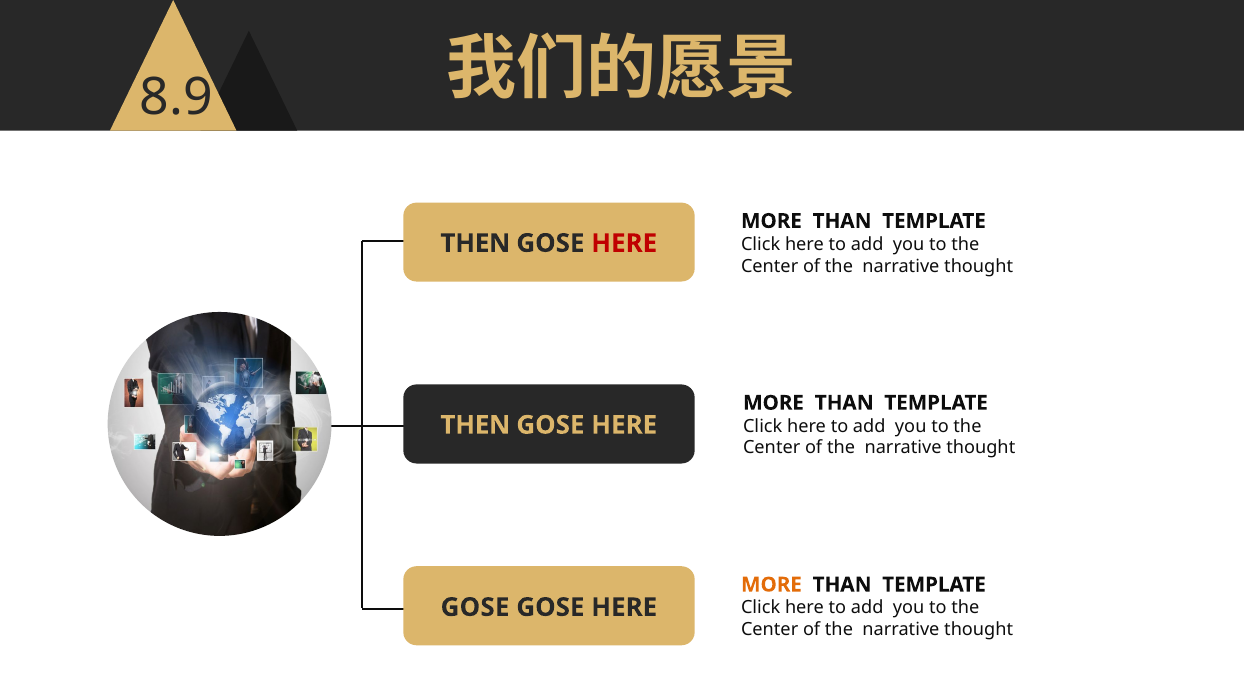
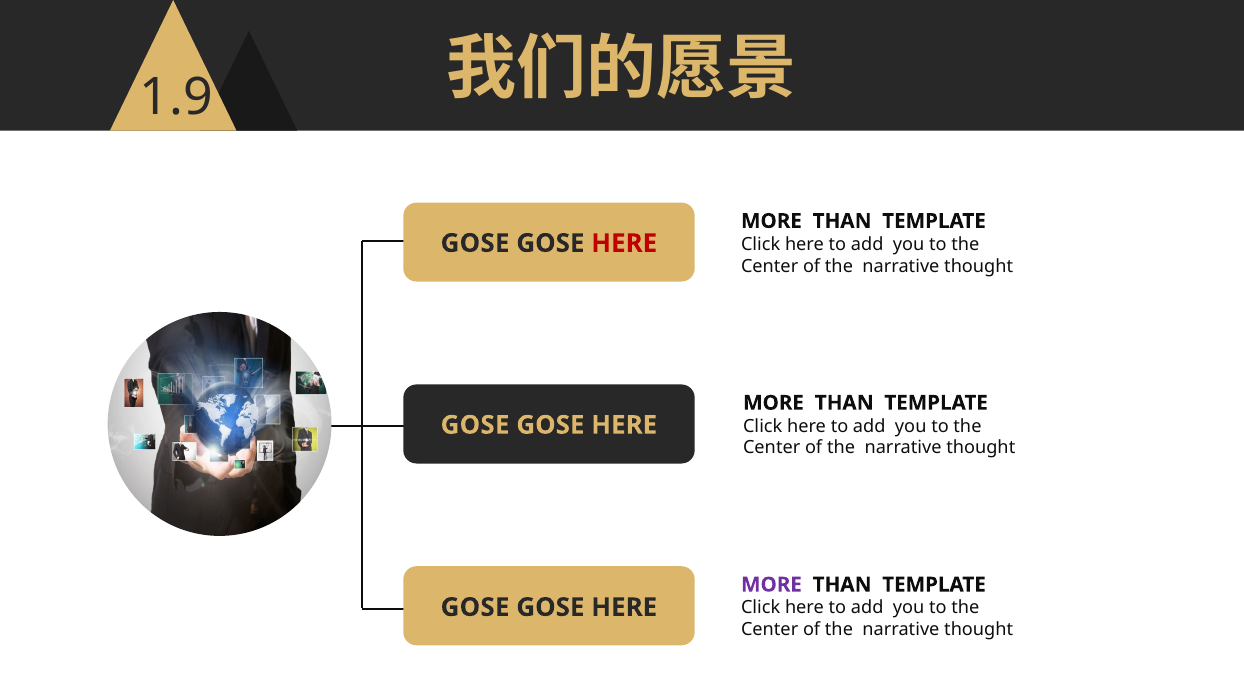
8.9: 8.9 -> 1.9 (176, 98)
THEN: THEN -> GOSE (475, 243)
THEN: THEN -> GOSE (475, 425)
MORE colour: orange -> purple (771, 584)
